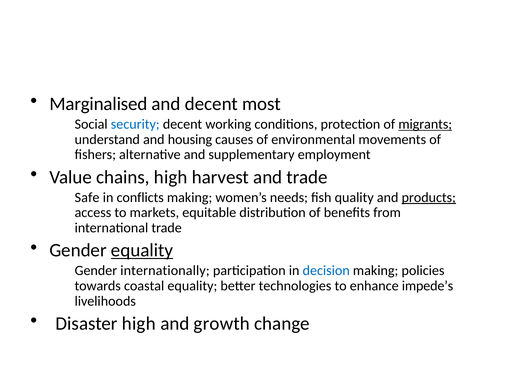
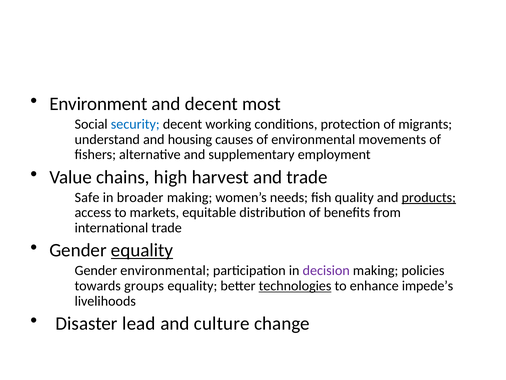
Marginalised: Marginalised -> Environment (98, 104)
migrants underline: present -> none (425, 124)
conflicts: conflicts -> broader (140, 197)
Gender internationally: internationally -> environmental (165, 270)
decision colour: blue -> purple (326, 270)
coastal: coastal -> groups (144, 285)
technologies underline: none -> present (295, 285)
Disaster high: high -> lead (139, 323)
growth: growth -> culture (222, 323)
